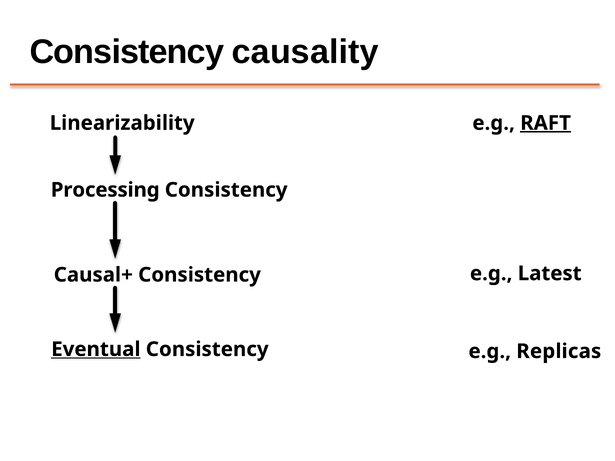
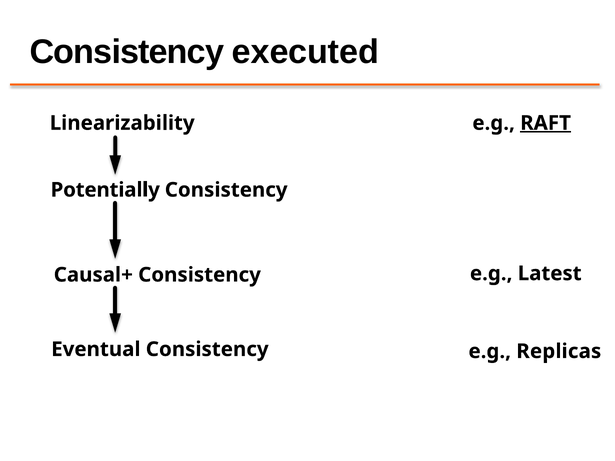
causality: causality -> executed (305, 52)
Processing: Processing -> Potentially (105, 190)
Eventual underline: present -> none (96, 349)
